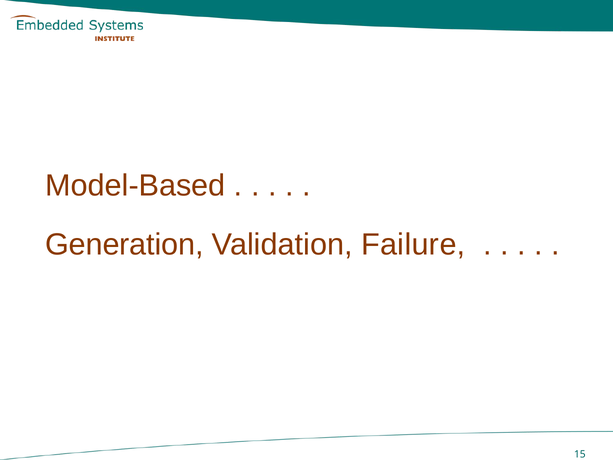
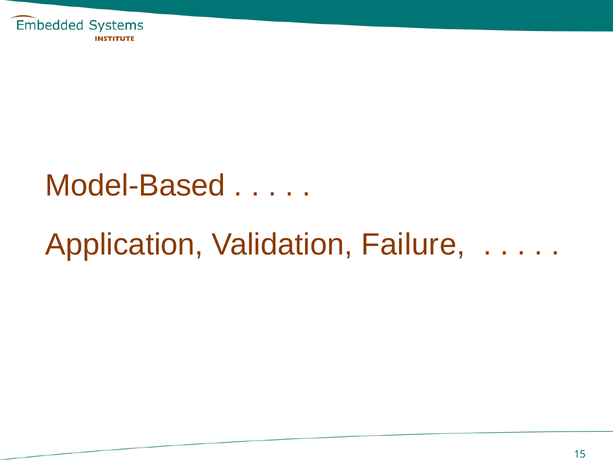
Generation: Generation -> Application (124, 244)
